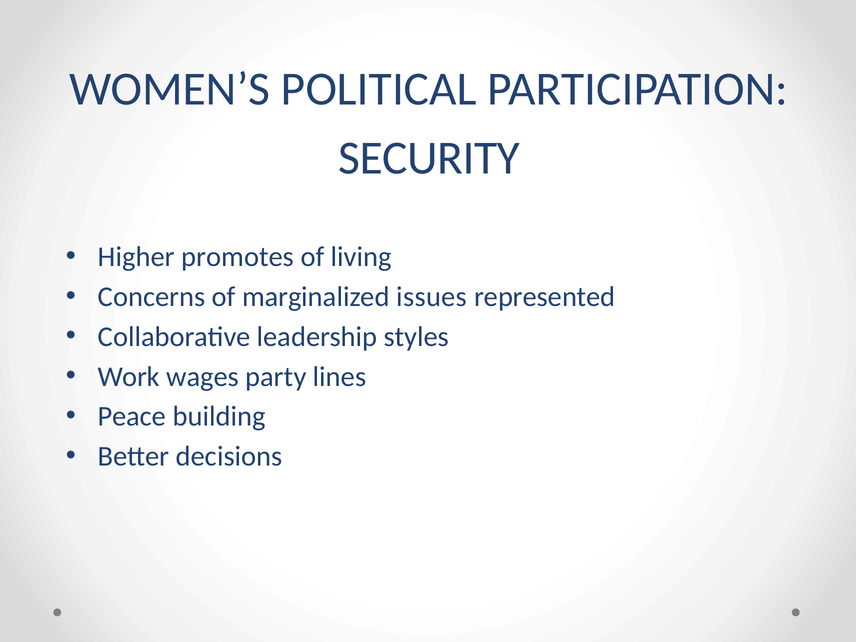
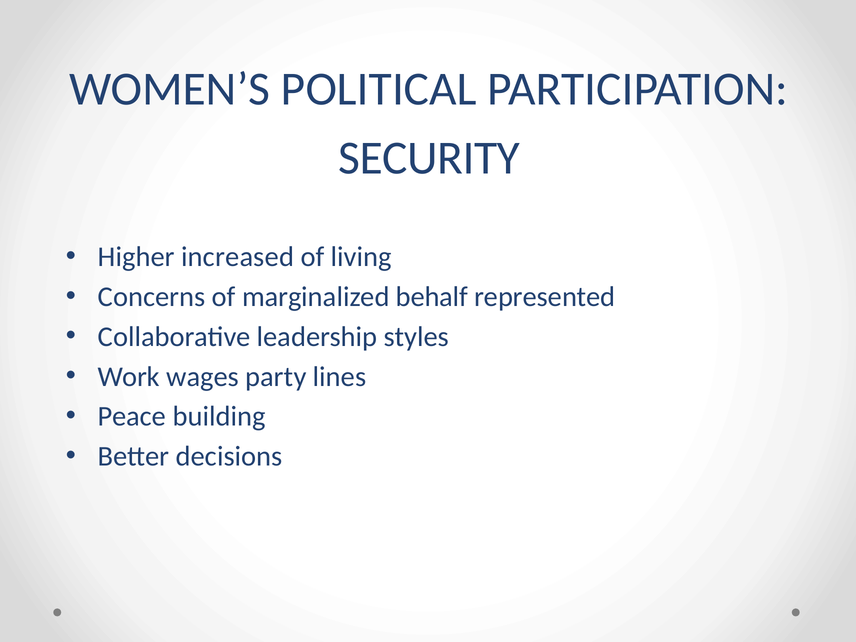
promotes: promotes -> increased (238, 257)
issues: issues -> behalf (432, 297)
